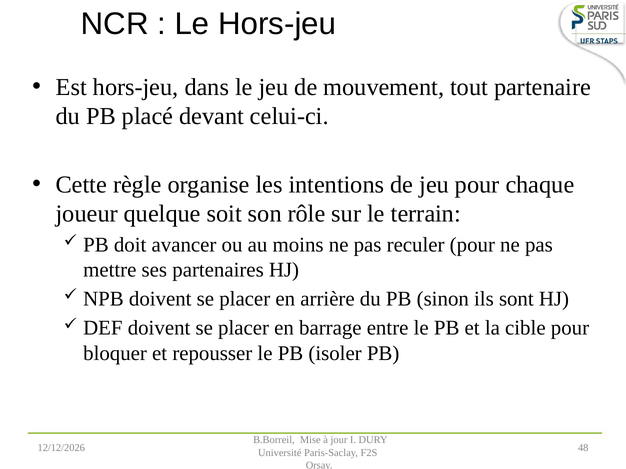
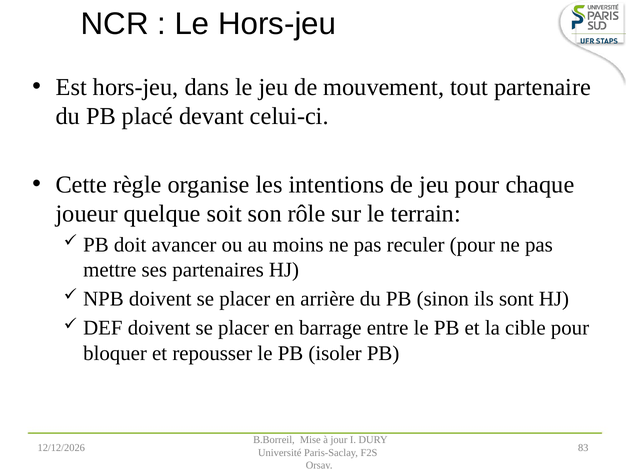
48: 48 -> 83 (583, 448)
